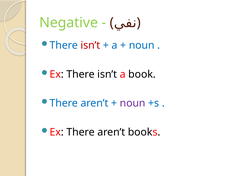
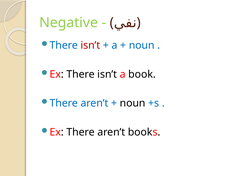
noun colour: purple -> black (133, 103)
